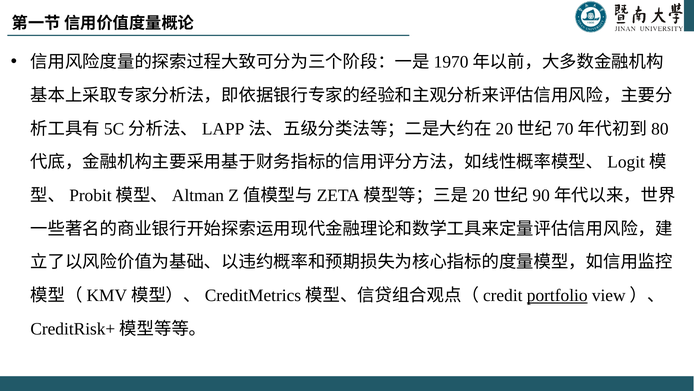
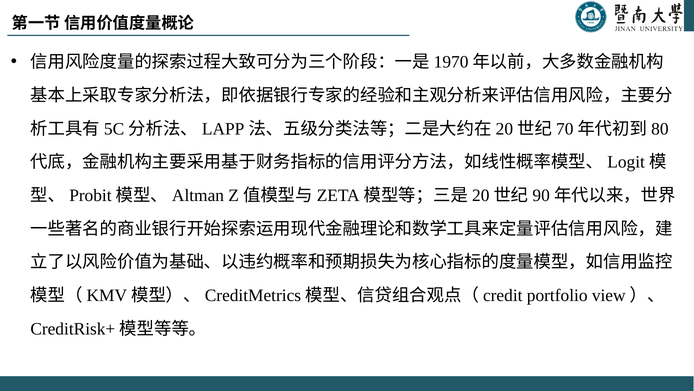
portfolio underline: present -> none (557, 295)
